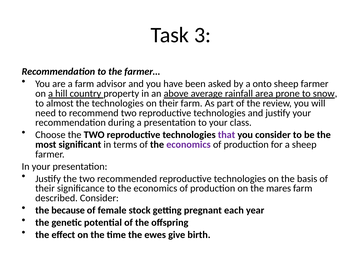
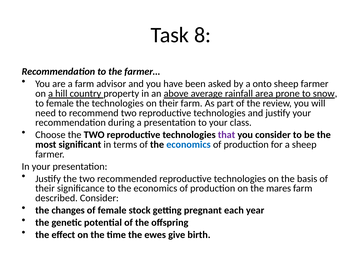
3: 3 -> 8 (203, 35)
to almost: almost -> female (60, 103)
economics colour: purple -> blue (189, 144)
because: because -> changes (68, 210)
